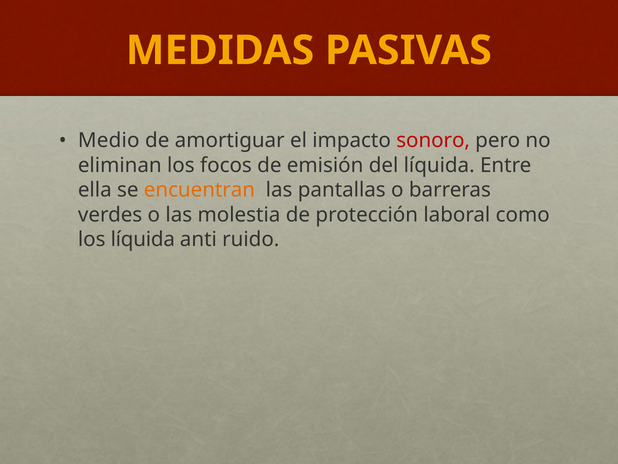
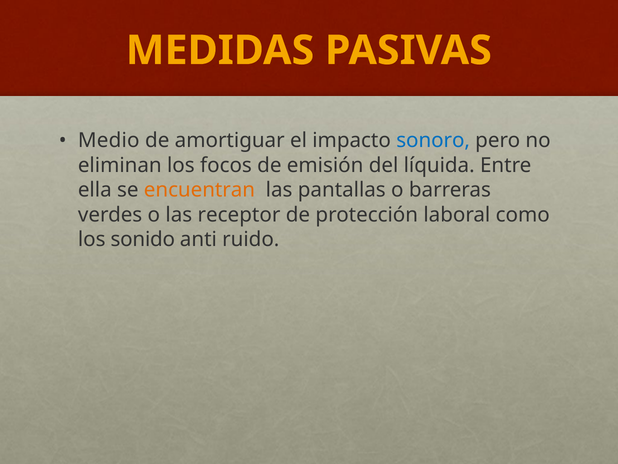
sonoro colour: red -> blue (433, 140)
molestia: molestia -> receptor (239, 215)
los líquida: líquida -> sonido (143, 239)
